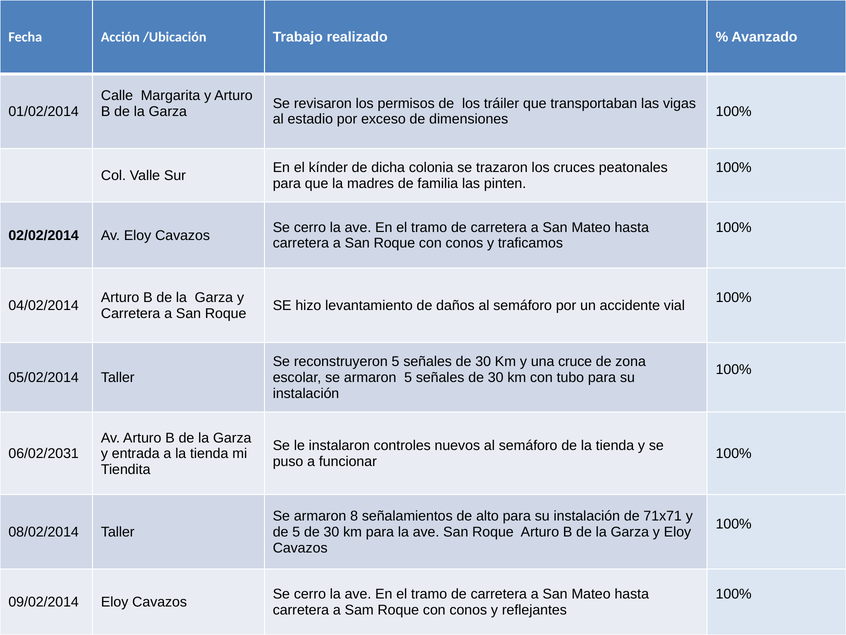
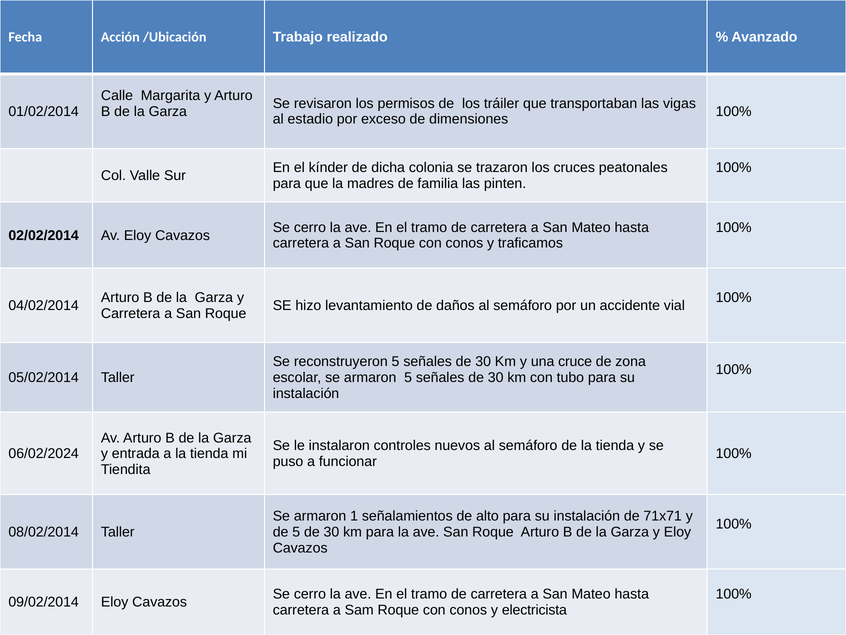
06/02/2031: 06/02/2031 -> 06/02/2024 (44, 453)
8: 8 -> 1 (354, 516)
reflejantes: reflejantes -> electricista (534, 610)
